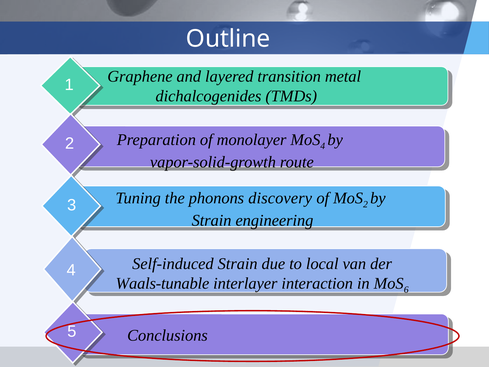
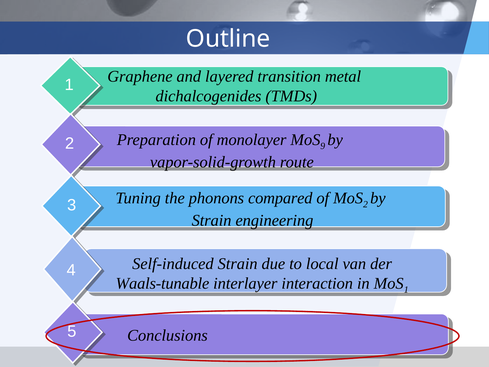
4: 4 -> 9 (323, 146)
discovery: discovery -> compared (280, 198)
6: 6 -> 1 (406, 289)
